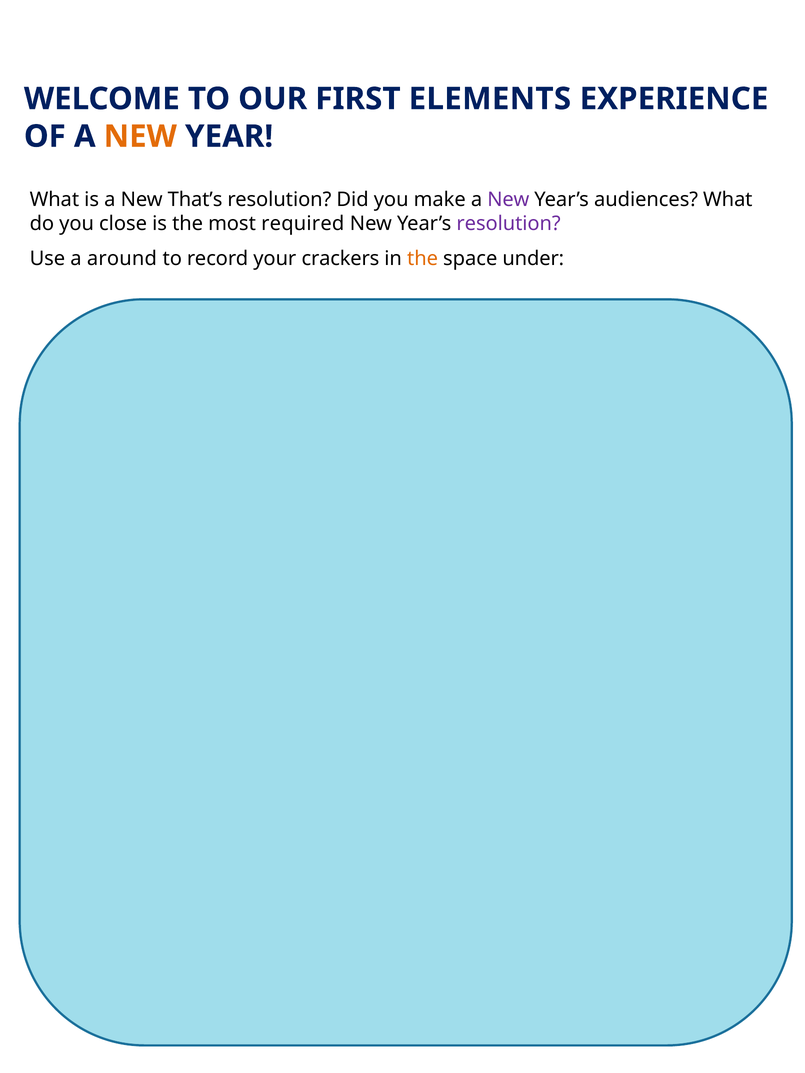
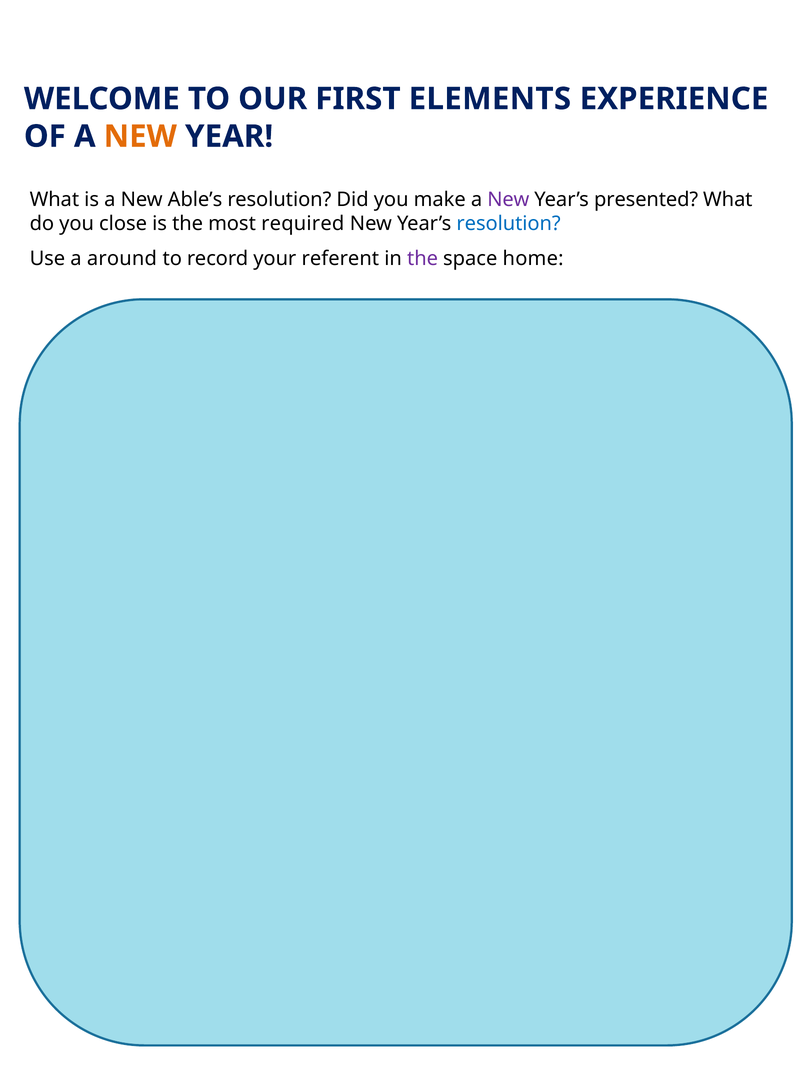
That’s: That’s -> Able’s (195, 200)
audiences: audiences -> presented (646, 200)
resolution colour: purple -> blue (509, 224)
crackers: crackers -> referent (340, 259)
the colour: orange -> purple (423, 259)
under: under -> home (533, 259)
